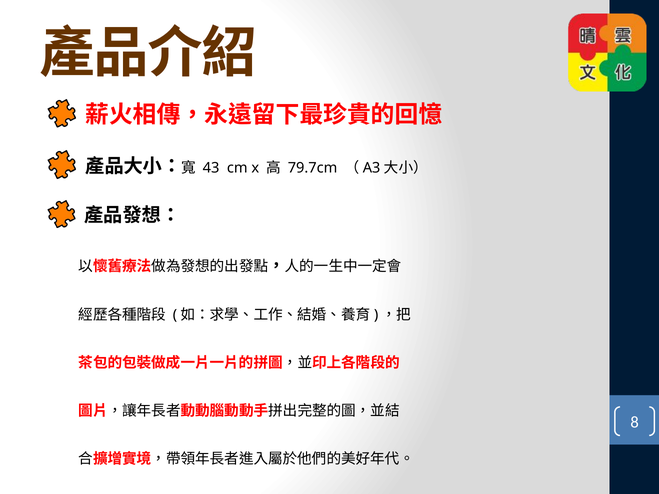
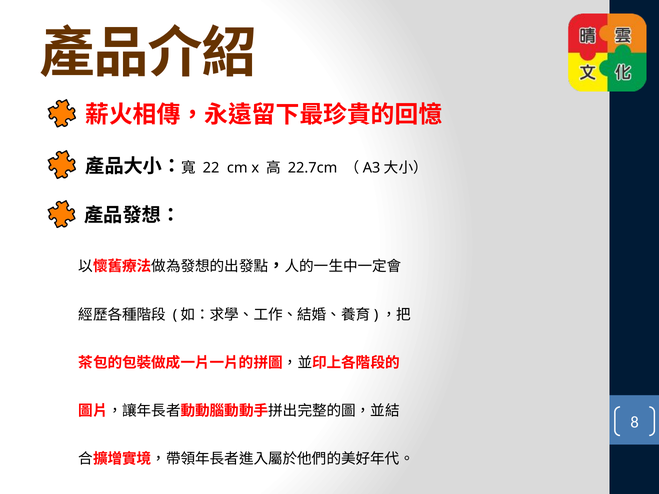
43: 43 -> 22 (211, 168)
79.7cm: 79.7cm -> 22.7cm (313, 168)
